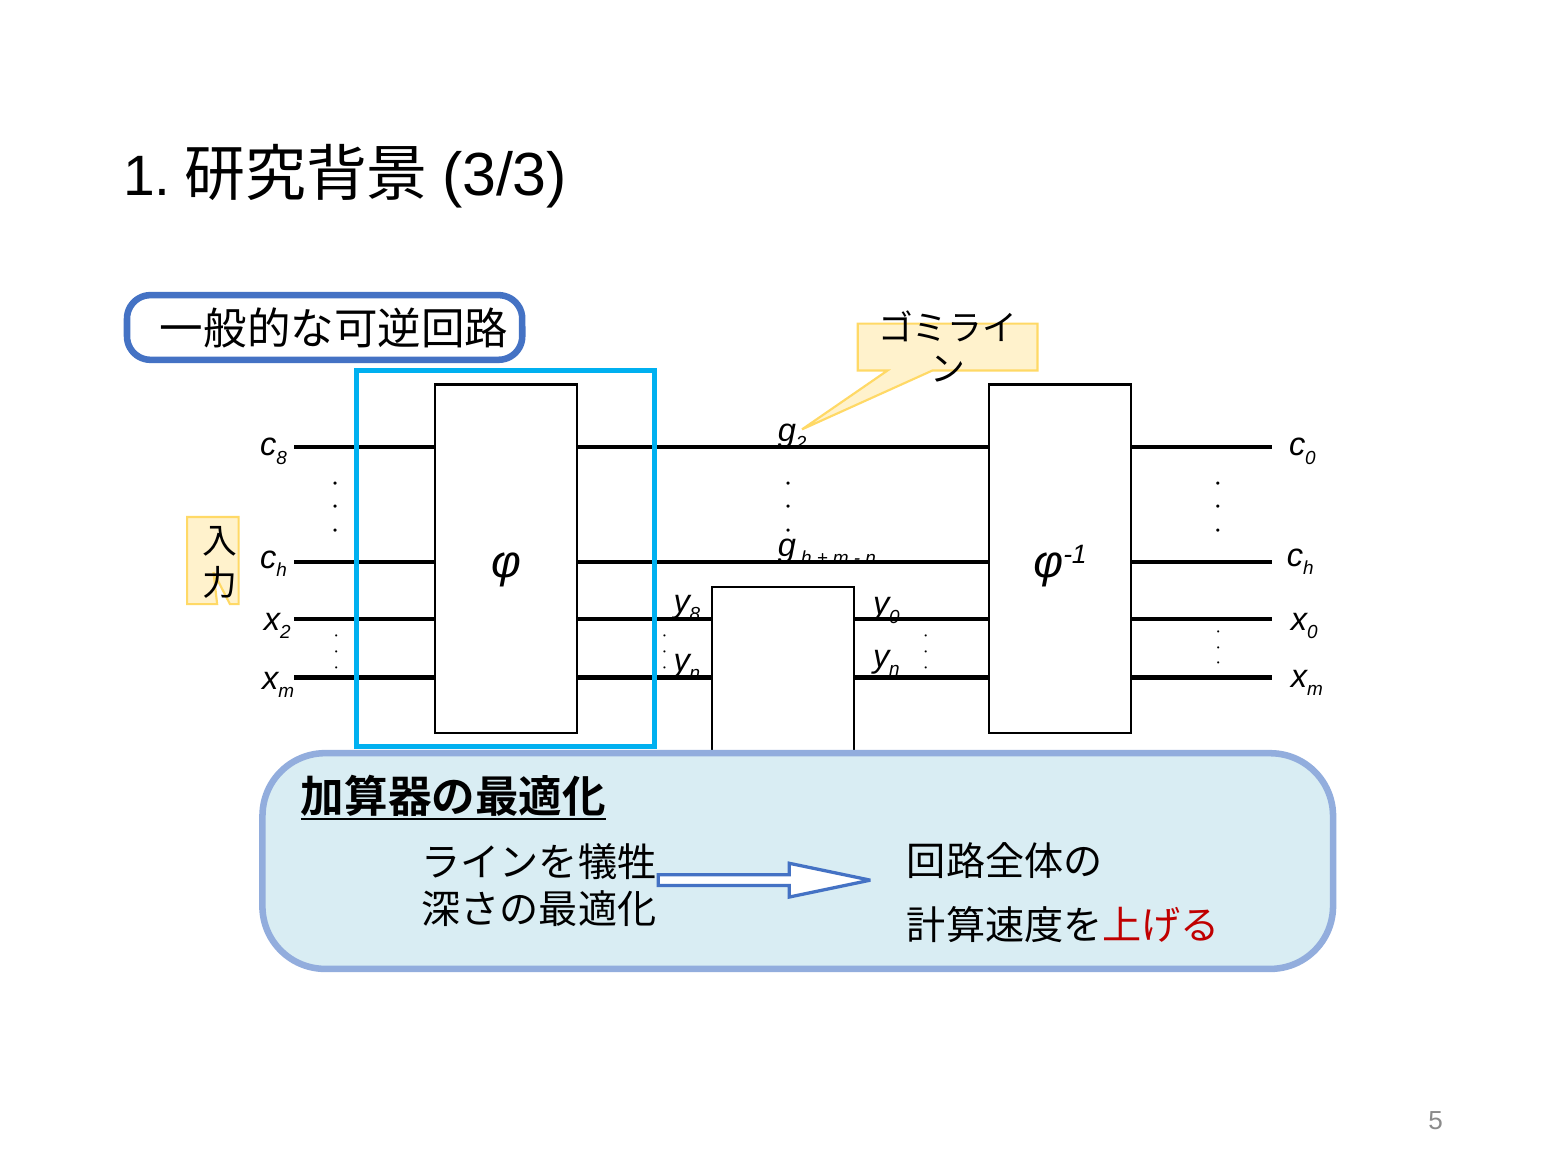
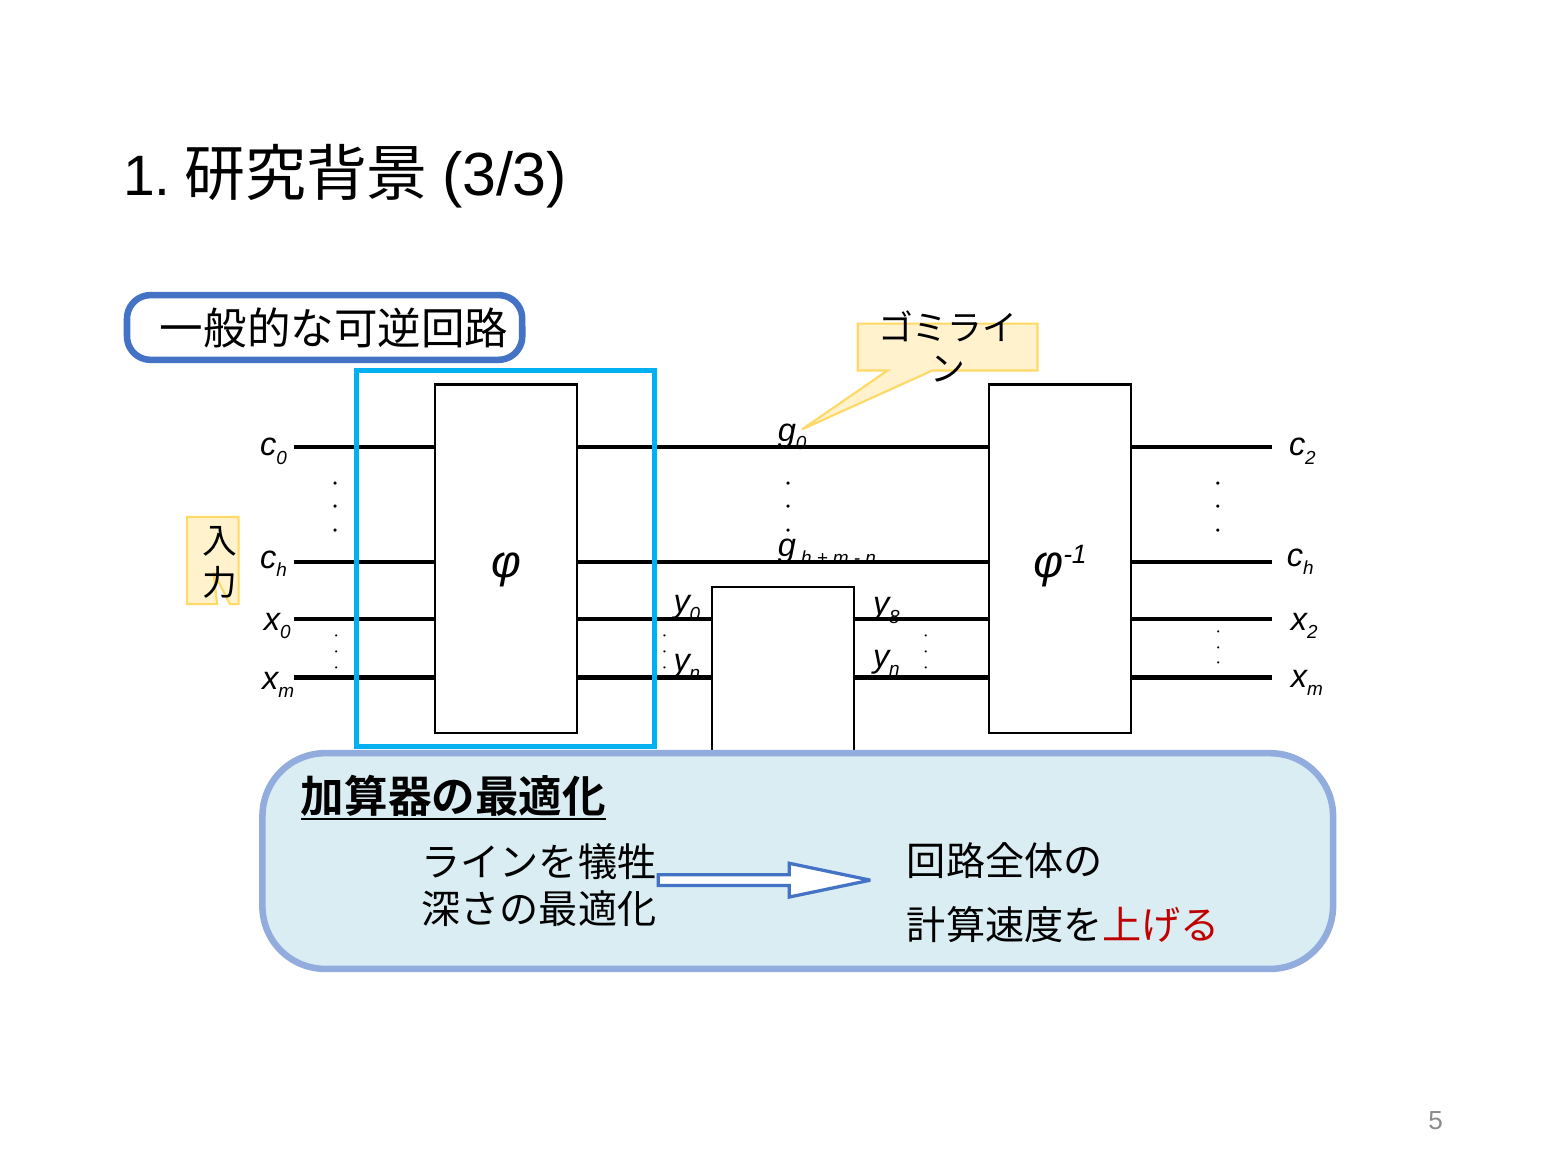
g 2: 2 -> 0 (801, 443)
8: 8 -> 0 (282, 458)
0: 0 -> 2 (1310, 458)
8: 8 -> 0 (695, 615)
0: 0 -> 8 (894, 617)
2: 2 -> 0 (285, 632)
0: 0 -> 2 (1312, 632)
